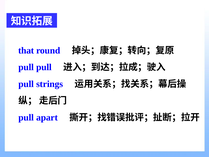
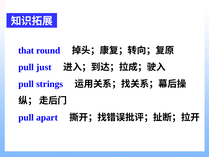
pull pull: pull -> just (44, 67)
